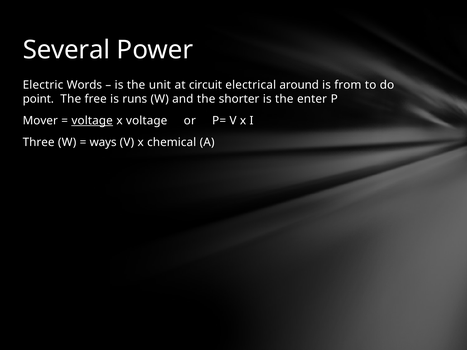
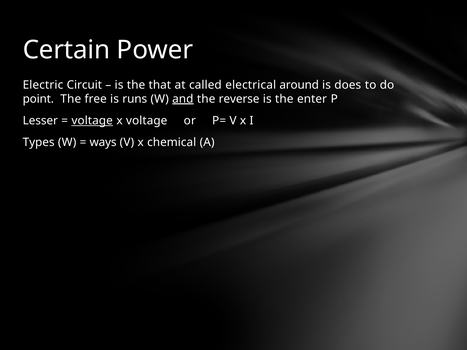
Several: Several -> Certain (66, 50)
Words: Words -> Circuit (84, 85)
unit: unit -> that (160, 85)
circuit: circuit -> called (205, 85)
from: from -> does (348, 85)
and underline: none -> present (183, 99)
shorter: shorter -> reverse (239, 99)
Mover: Mover -> Lesser (40, 121)
Three: Three -> Types (39, 142)
